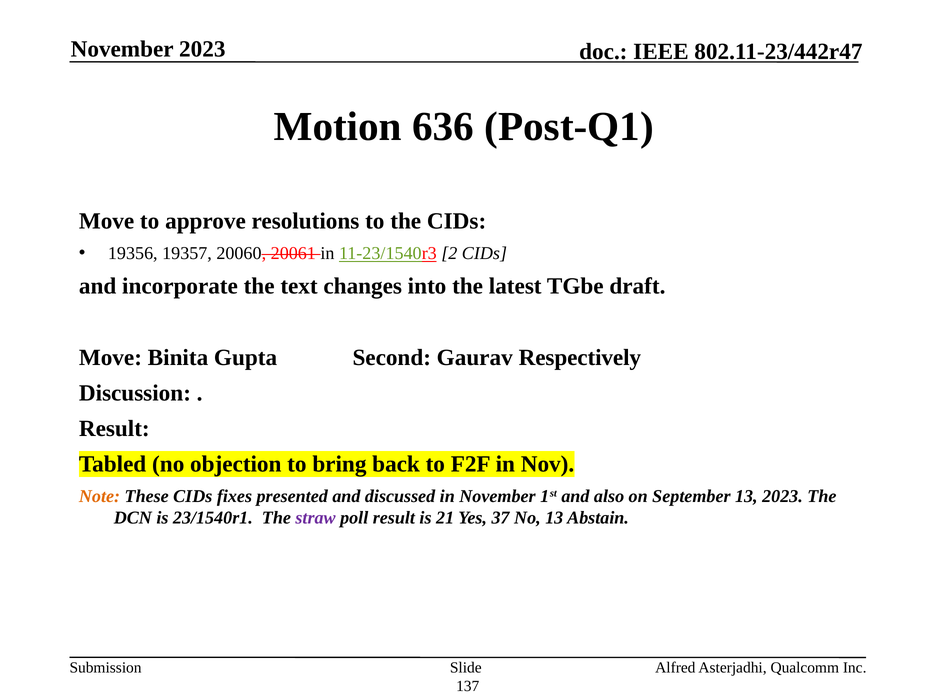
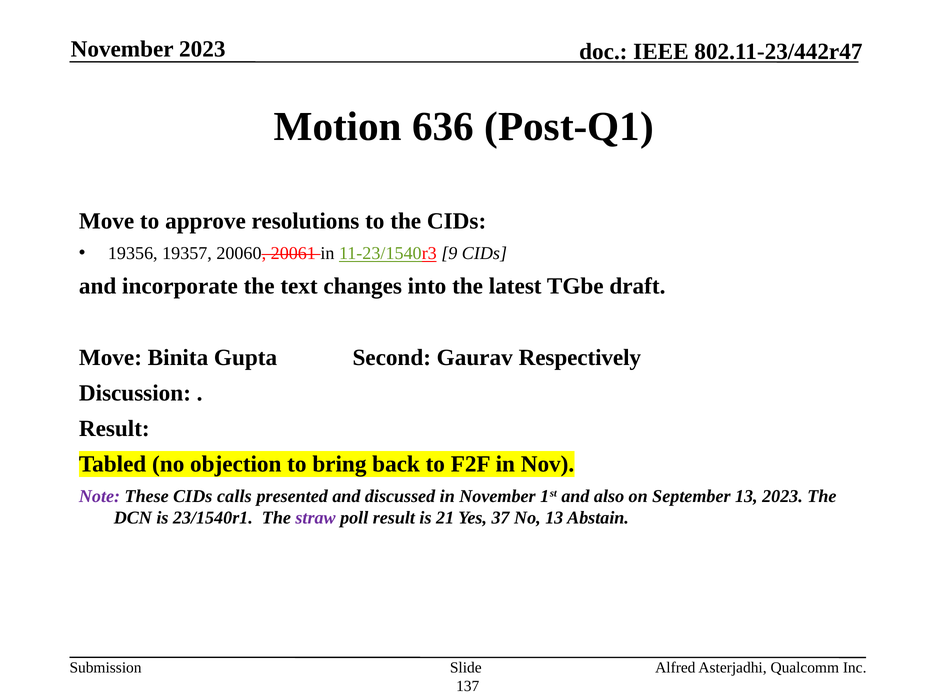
2: 2 -> 9 (449, 253)
Note colour: orange -> purple (99, 496)
fixes: fixes -> calls (234, 496)
